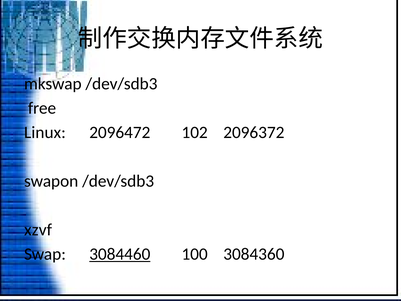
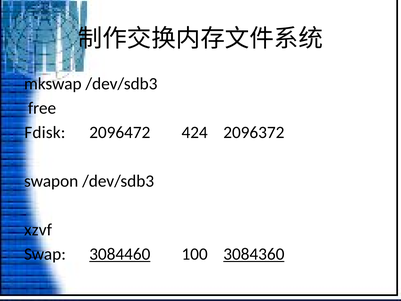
Linux: Linux -> Fdisk (45, 132)
102: 102 -> 424 (195, 132)
3084360 underline: none -> present (254, 254)
